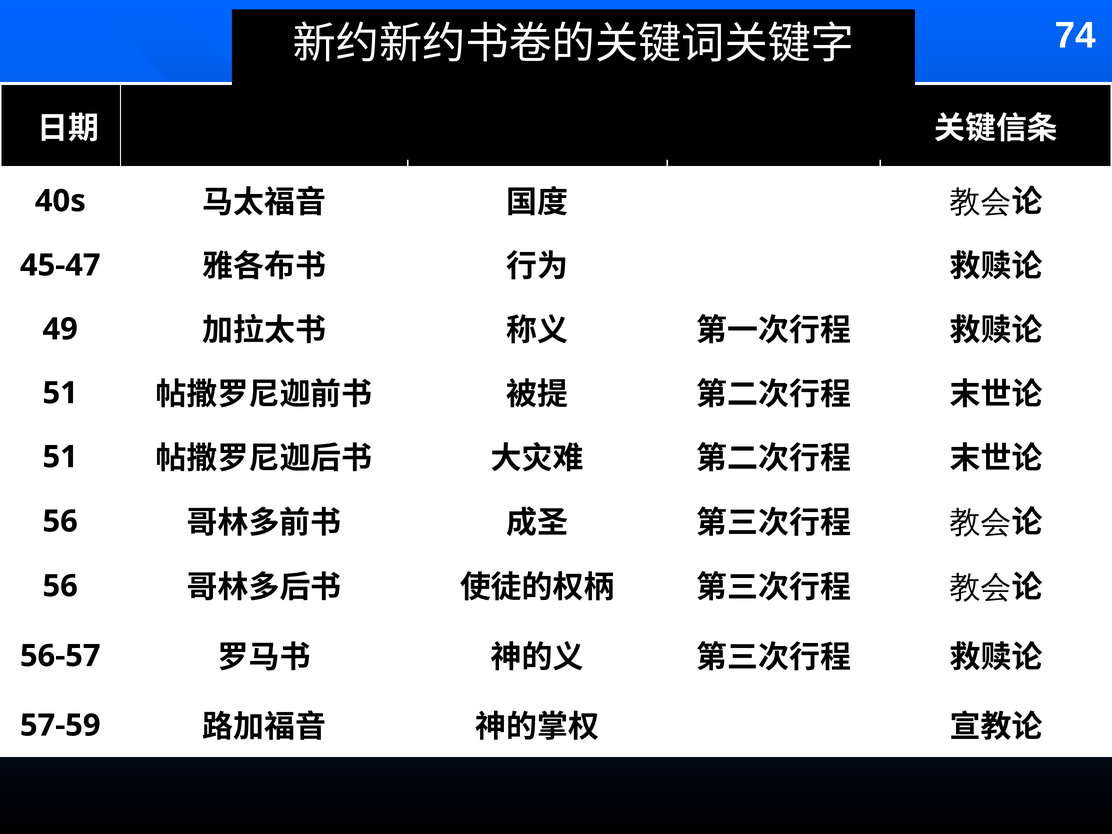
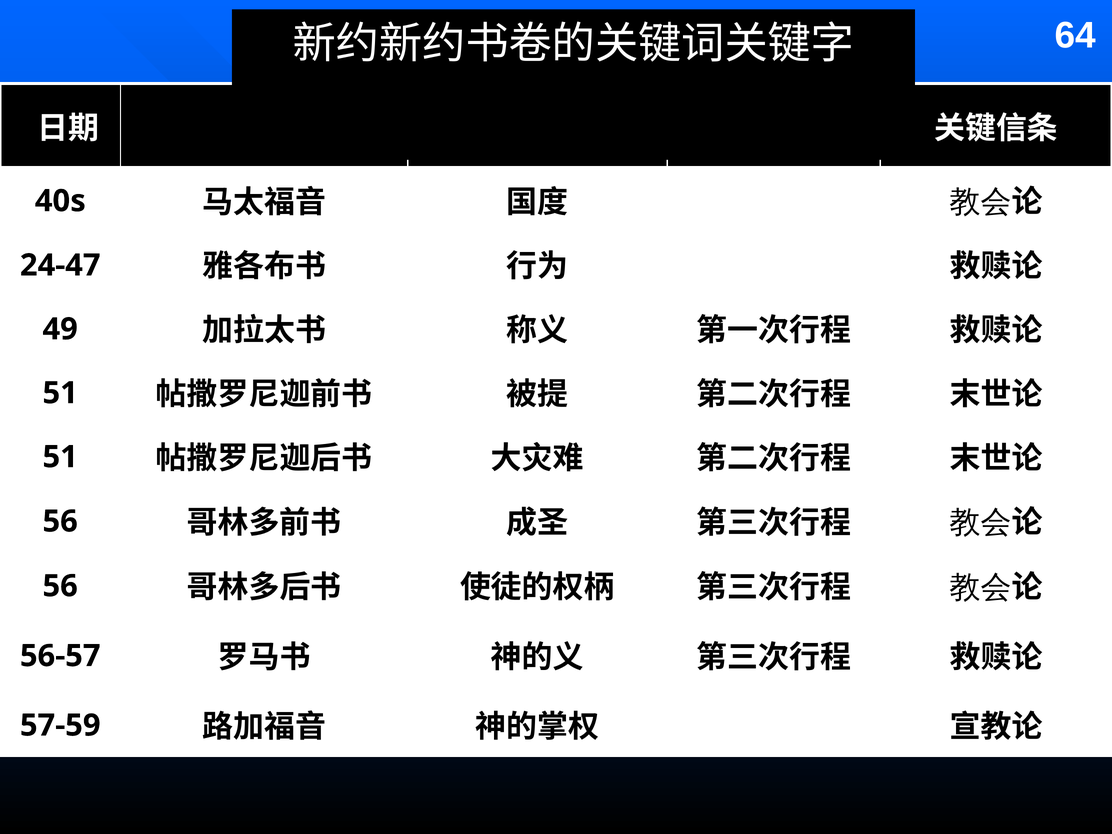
74: 74 -> 64 (1075, 36)
45-47: 45-47 -> 24-47 (60, 265)
